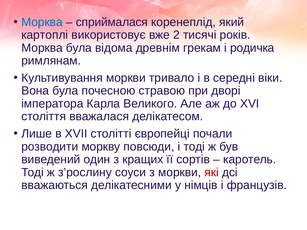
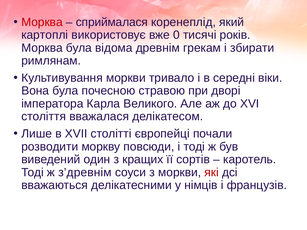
Морква colour: blue -> red (42, 22)
2: 2 -> 0 (176, 35)
родичка: родичка -> збирати (252, 48)
з’рослину: з’рослину -> з’древнім (85, 173)
